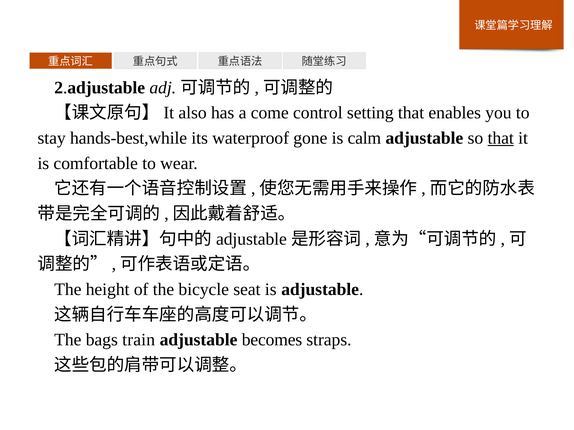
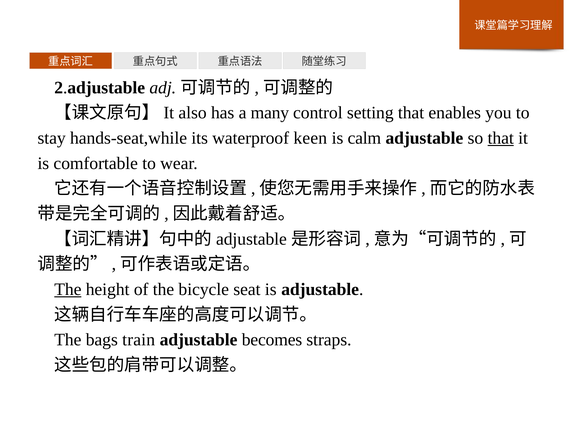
come: come -> many (270, 113)
hands-best,while: hands-best,while -> hands-seat,while (129, 138)
gone: gone -> keen (310, 138)
The underline: none -> present (68, 290)
